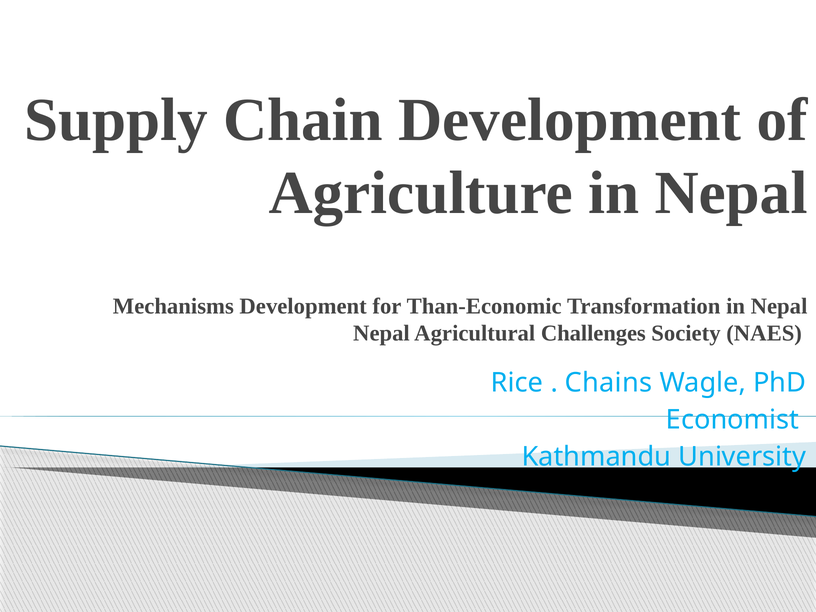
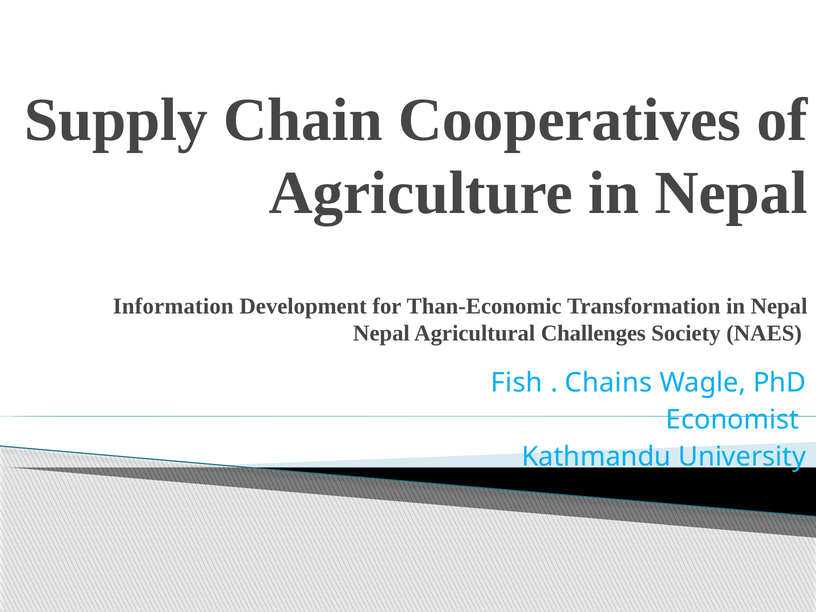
Chain Development: Development -> Cooperatives (570, 120)
Mechanisms: Mechanisms -> Information (173, 306)
Rice: Rice -> Fish (517, 383)
